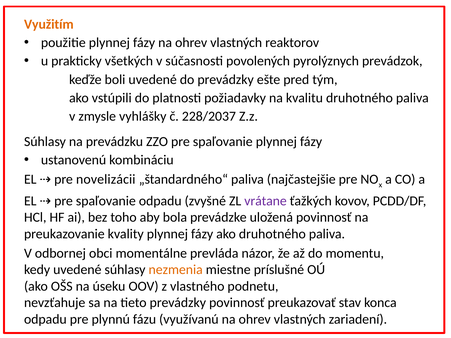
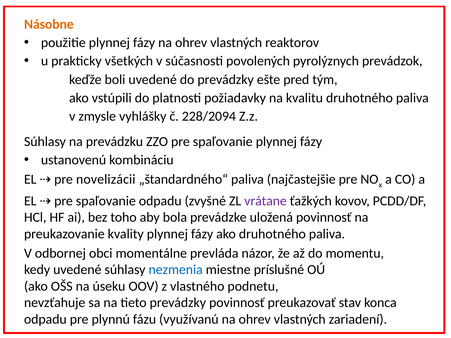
Využitím: Využitím -> Násobne (49, 24)
228/2037: 228/2037 -> 228/2094 (209, 116)
nezmenia colour: orange -> blue (176, 270)
